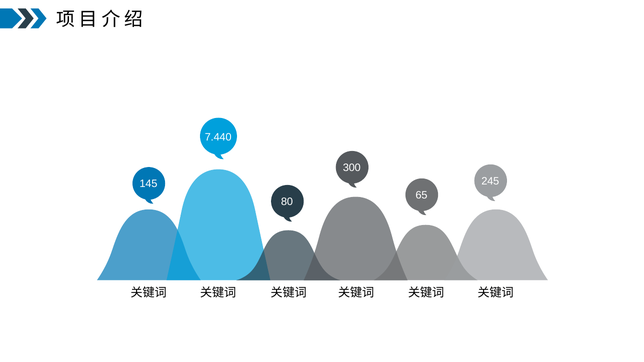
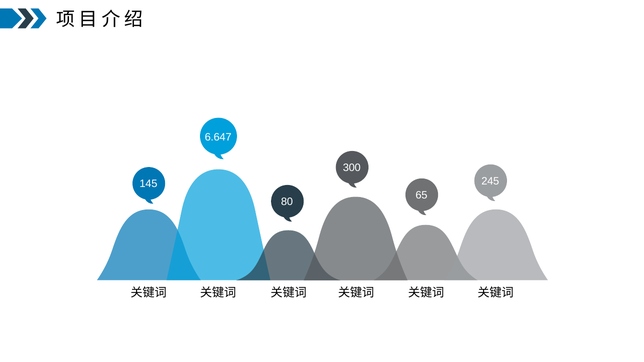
7.440: 7.440 -> 6.647 (218, 137)
